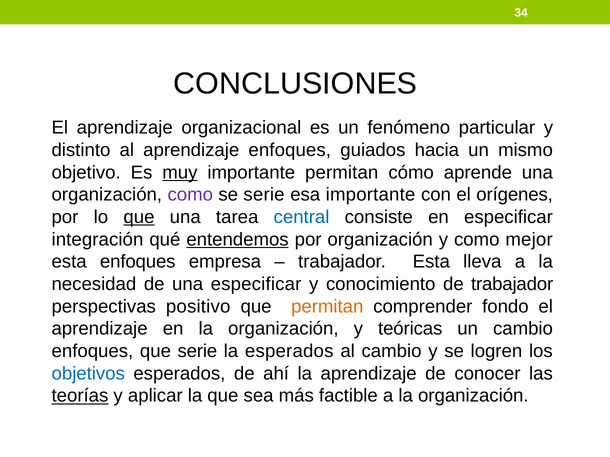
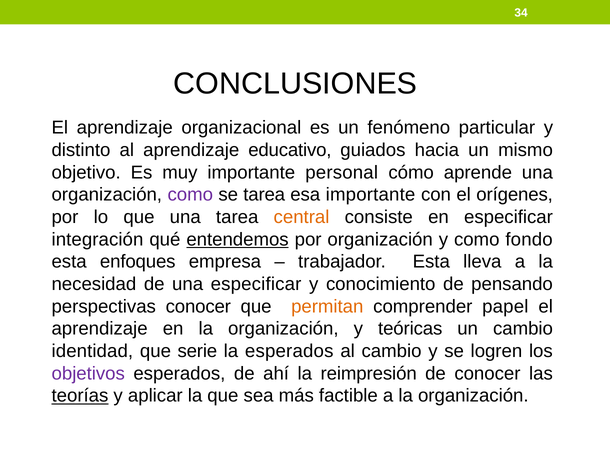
aprendizaje enfoques: enfoques -> educativo (290, 150)
muy underline: present -> none (180, 173)
importante permitan: permitan -> personal (342, 173)
se serie: serie -> tarea (264, 195)
que underline: present -> none (139, 217)
central colour: blue -> orange (302, 217)
mejor: mejor -> fondo (529, 240)
de trabajador: trabajador -> pensando (512, 284)
perspectivas positivo: positivo -> conocer (198, 307)
fondo: fondo -> papel (505, 307)
enfoques: enfoques -> identidad (92, 352)
objetivos colour: blue -> purple (88, 374)
la aprendizaje: aprendizaje -> reimpresión (369, 374)
